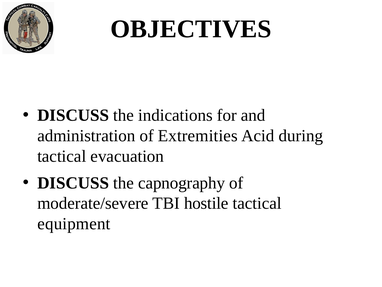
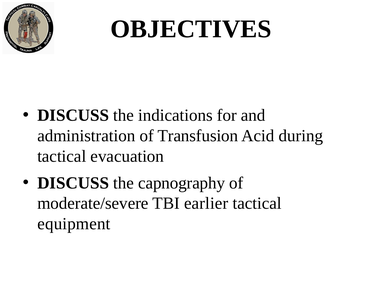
Extremities: Extremities -> Transfusion (198, 136)
hostile: hostile -> earlier (206, 203)
